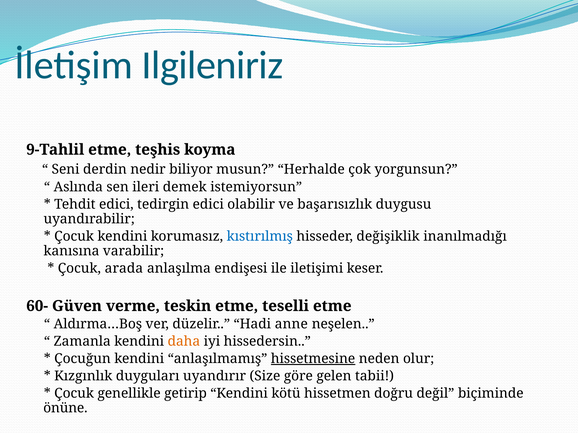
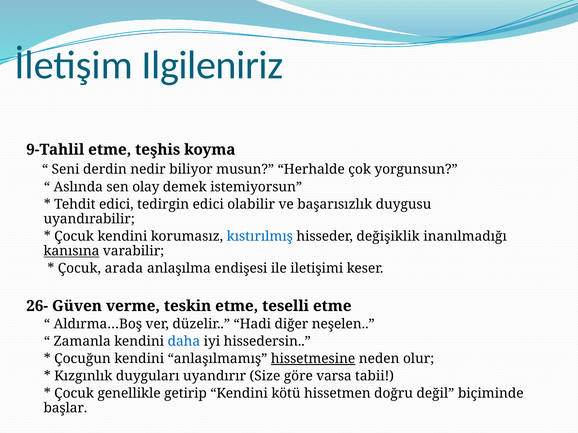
ileri: ileri -> olay (146, 187)
kanısına underline: none -> present (71, 251)
60-: 60- -> 26- (37, 306)
anne: anne -> diğer (291, 324)
daha colour: orange -> blue (184, 342)
gelen: gelen -> varsa (334, 376)
önüne: önüne -> başlar (65, 408)
